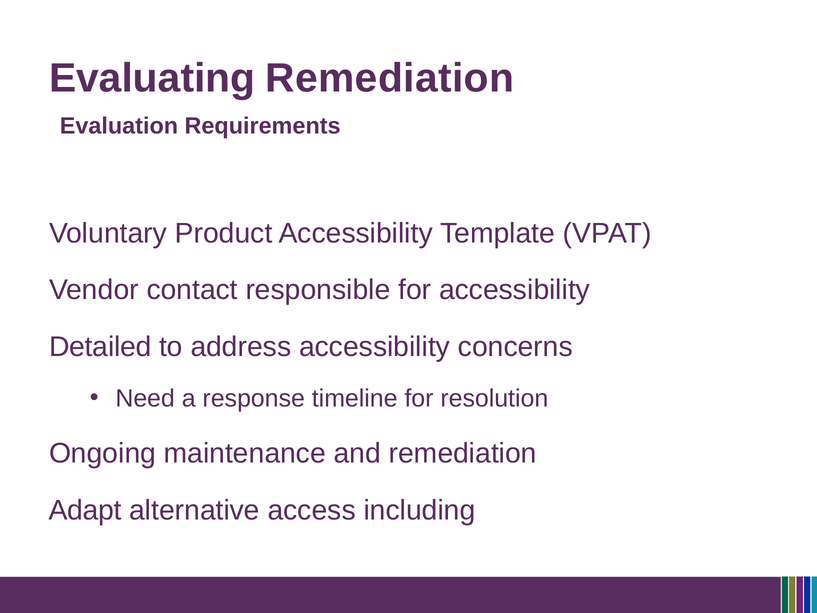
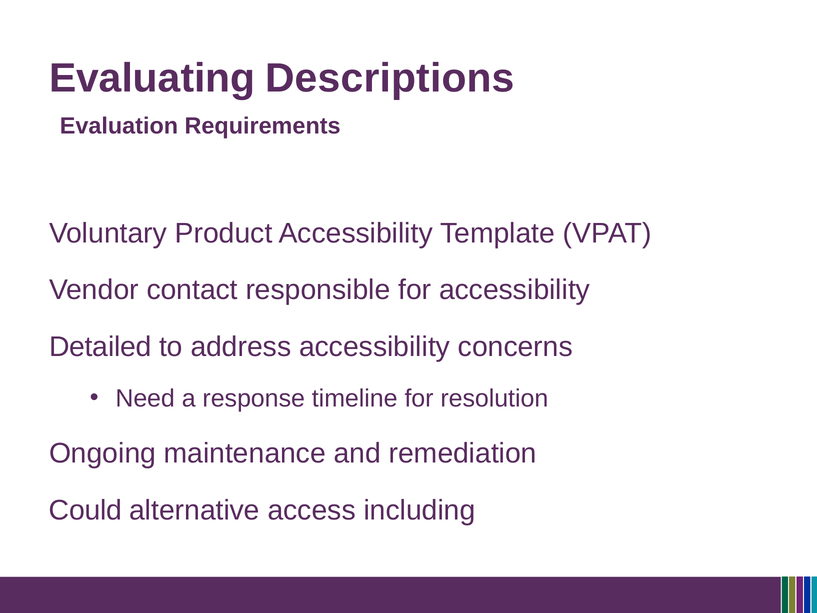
Evaluating Remediation: Remediation -> Descriptions (390, 78)
Adapt: Adapt -> Could (85, 510)
